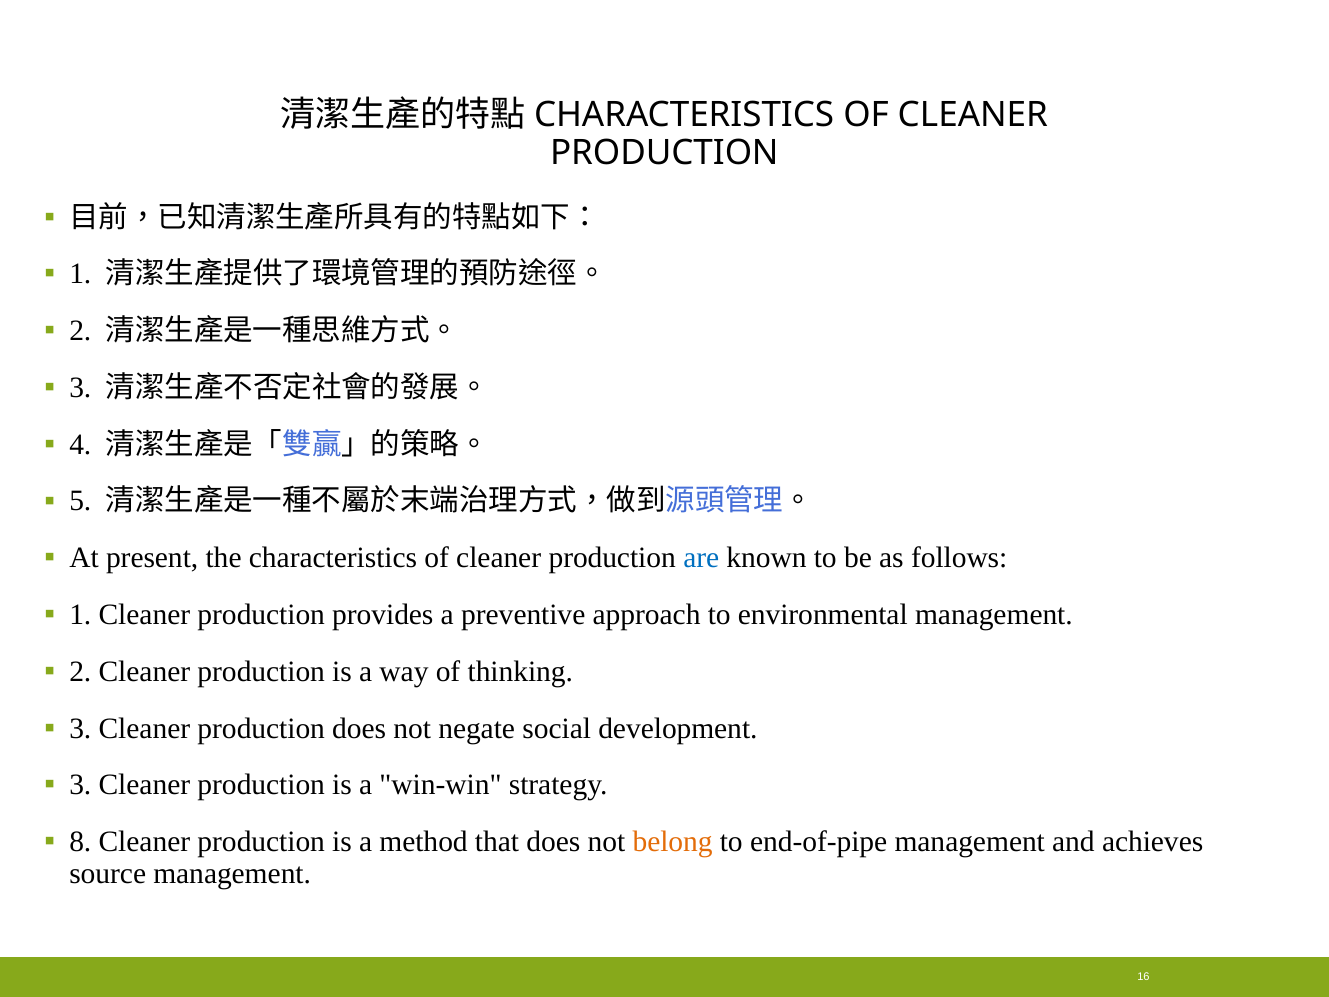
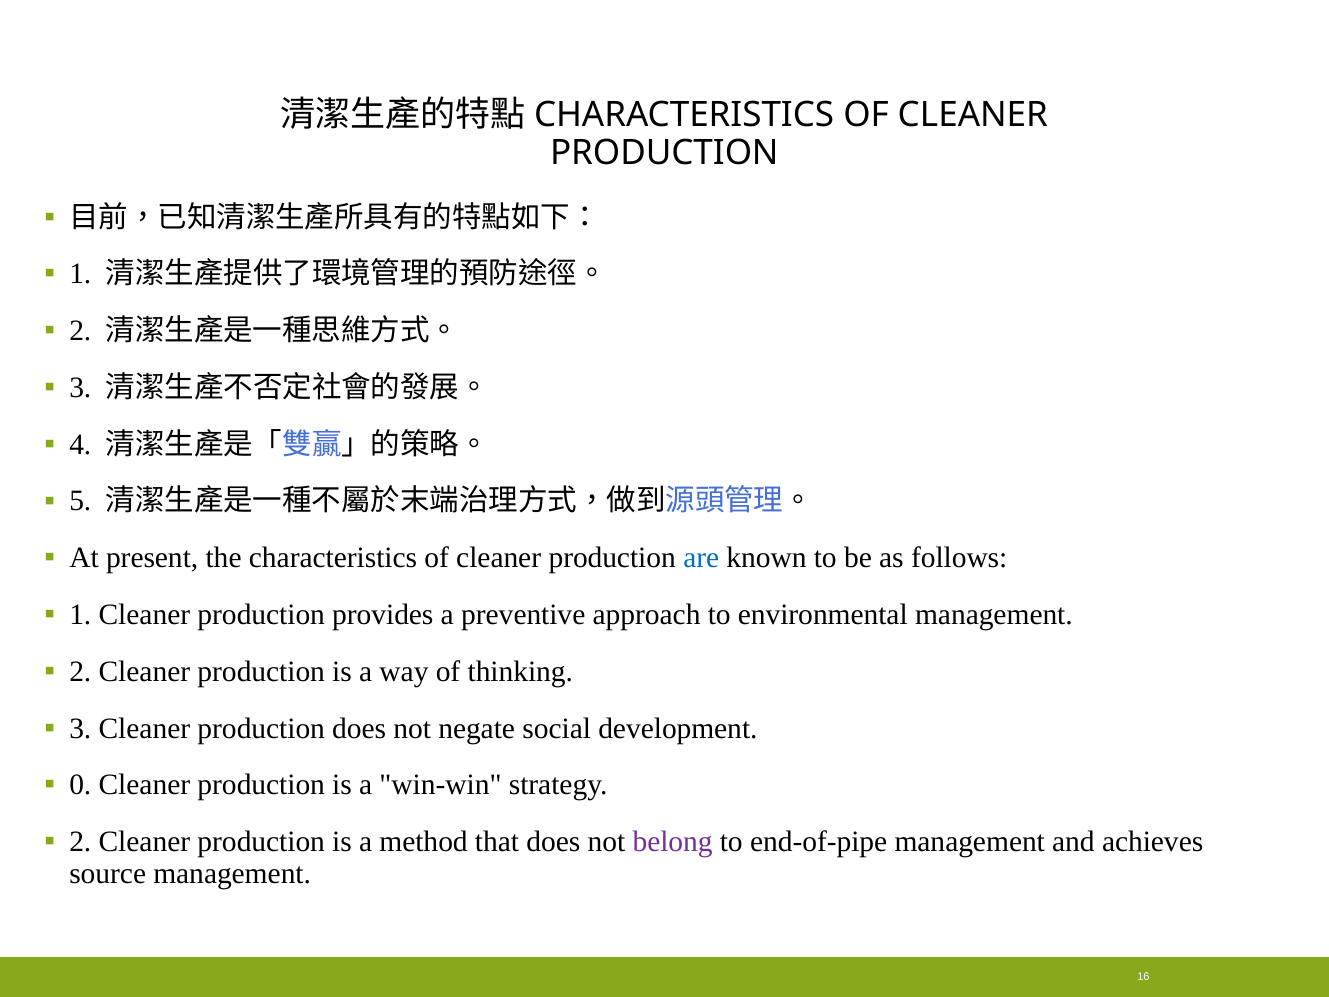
3: 3 -> 0 (80, 785)
8: 8 -> 2 (80, 842)
belong colour: orange -> purple (673, 842)
